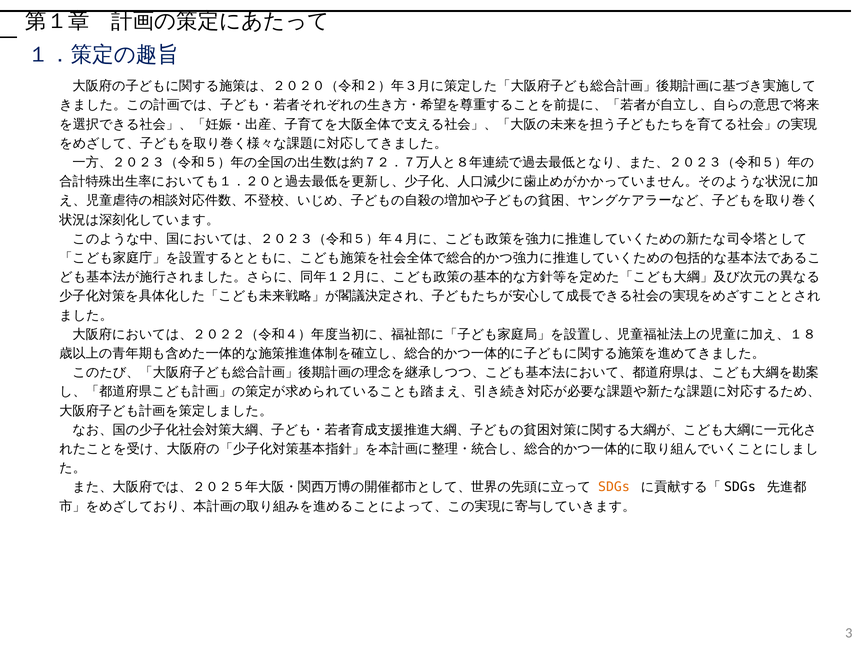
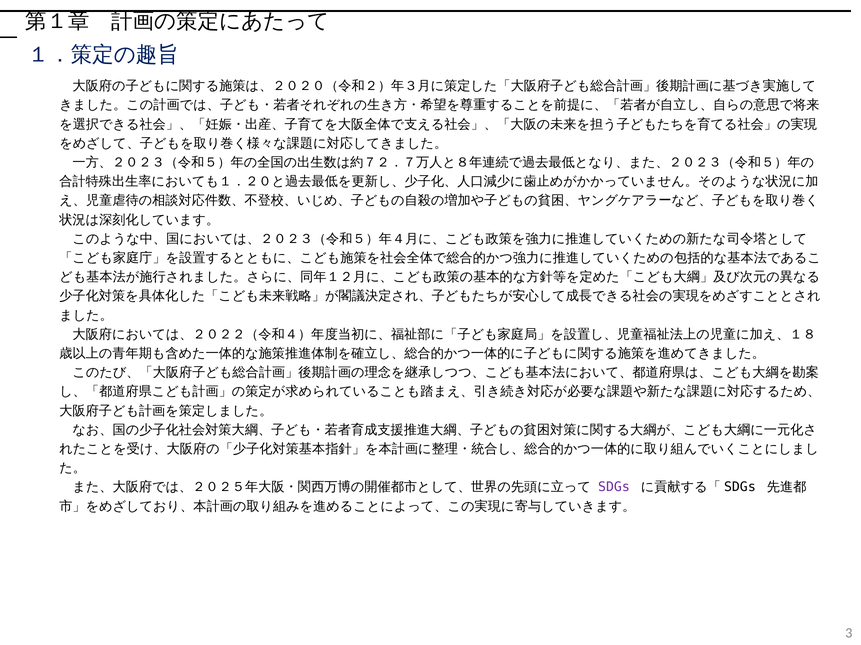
SDGs colour: orange -> purple (614, 488)
